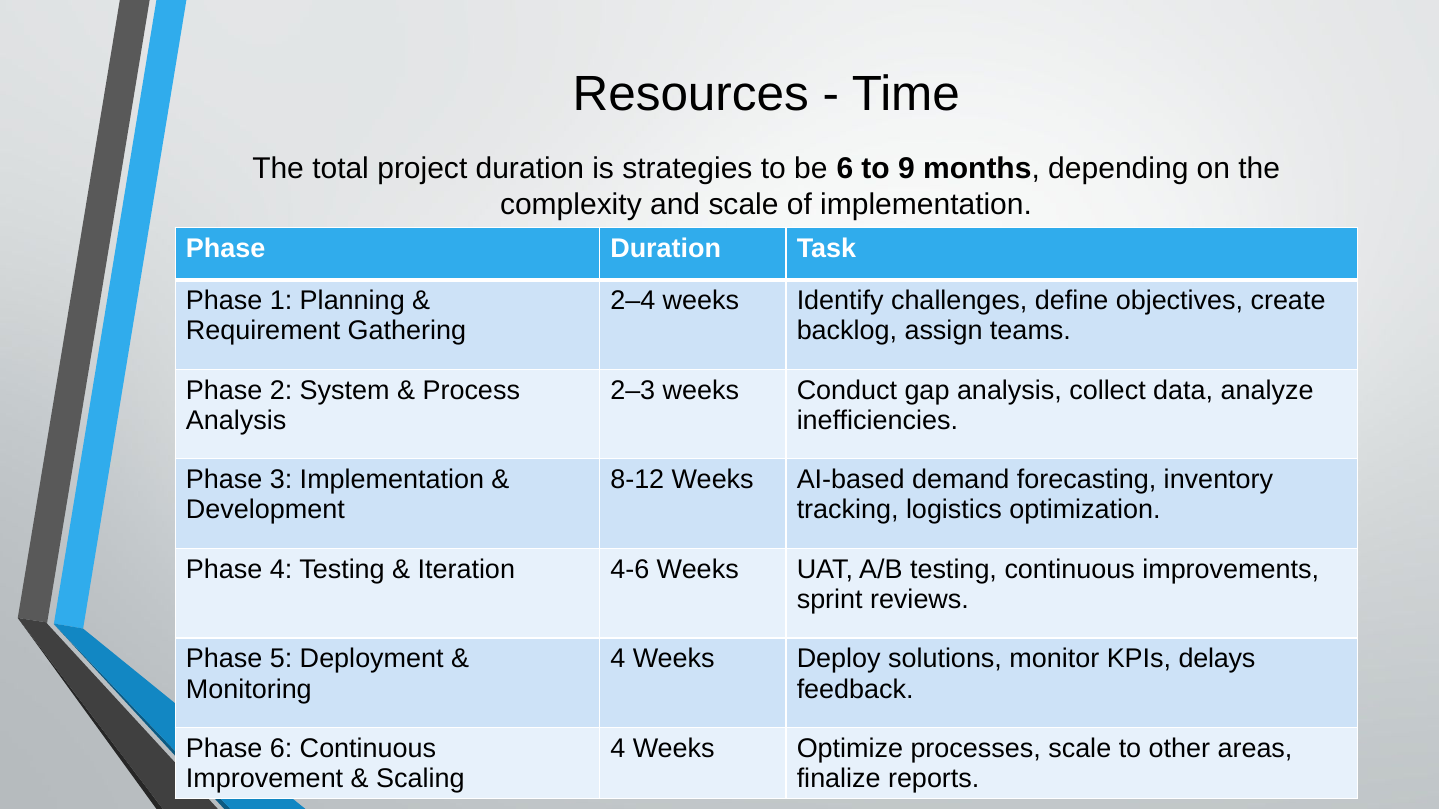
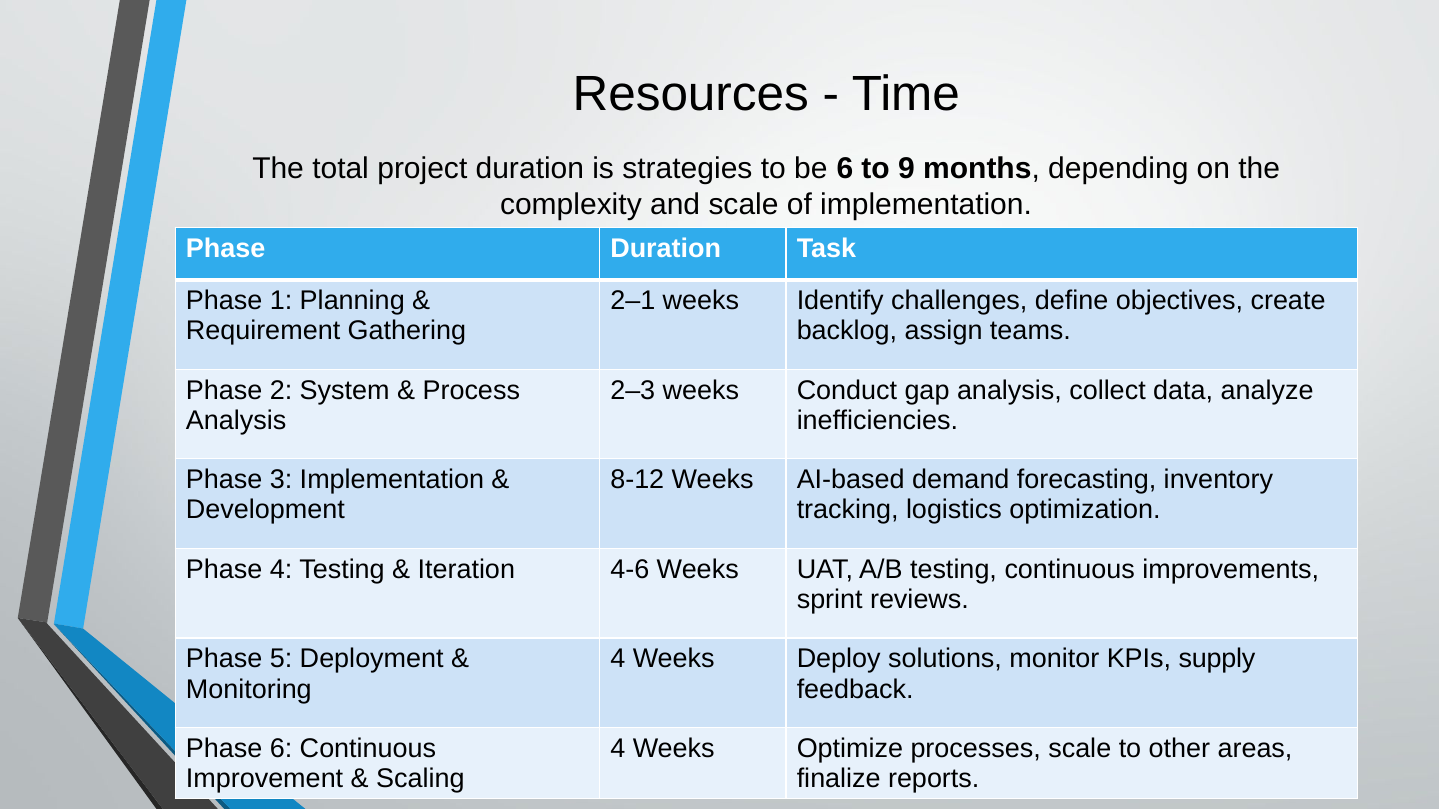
2–4: 2–4 -> 2–1 (633, 301)
delays: delays -> supply (1217, 659)
